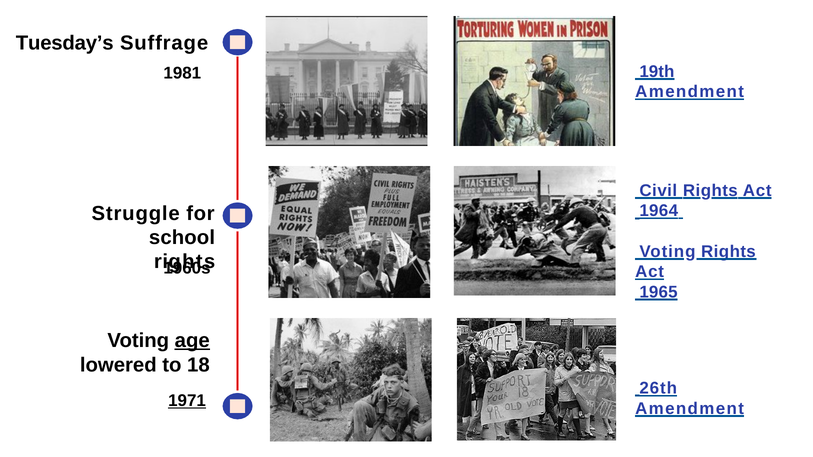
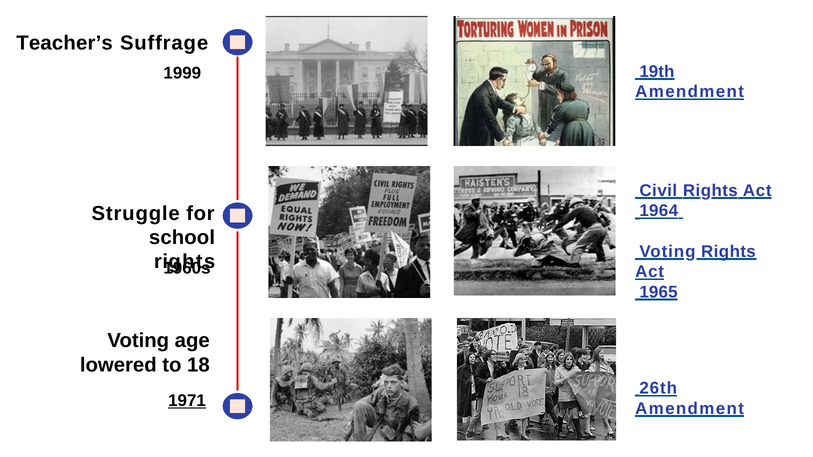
Tuesday’s: Tuesday’s -> Teacher’s (65, 43)
1981: 1981 -> 1999 (182, 73)
age underline: present -> none (192, 341)
